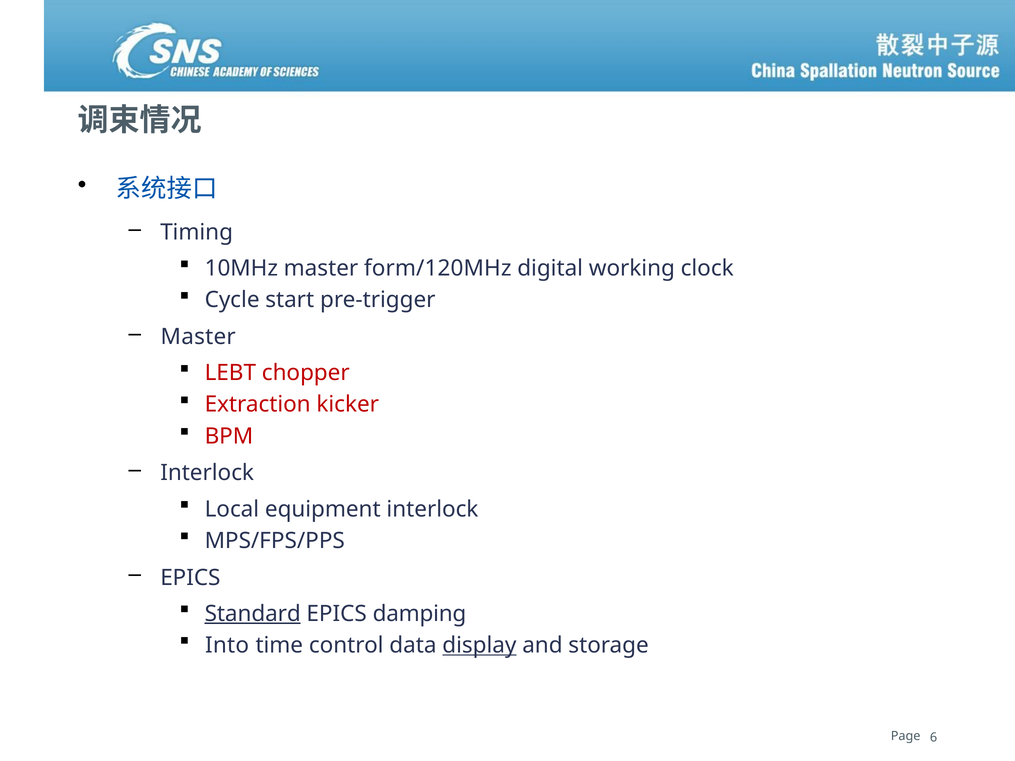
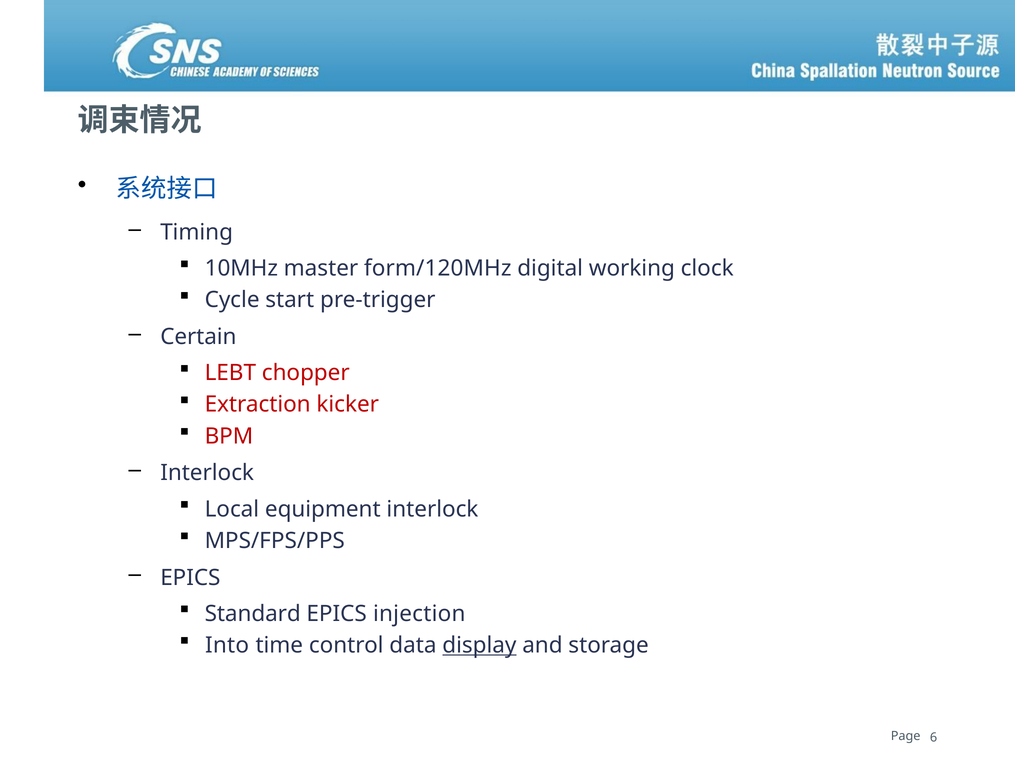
Master: Master -> Certain (198, 337)
Standard underline: present -> none (253, 614)
damping: damping -> injection (419, 614)
